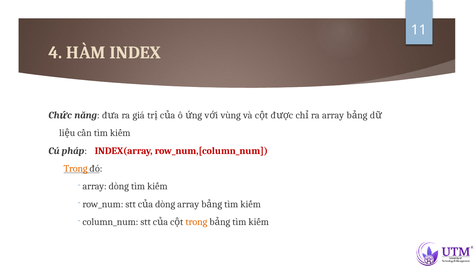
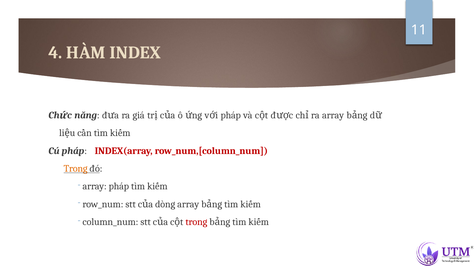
vùng: vùng -> pháp (231, 116)
array dòng: dòng -> pháp (119, 187)
trong colour: orange -> red (196, 222)
